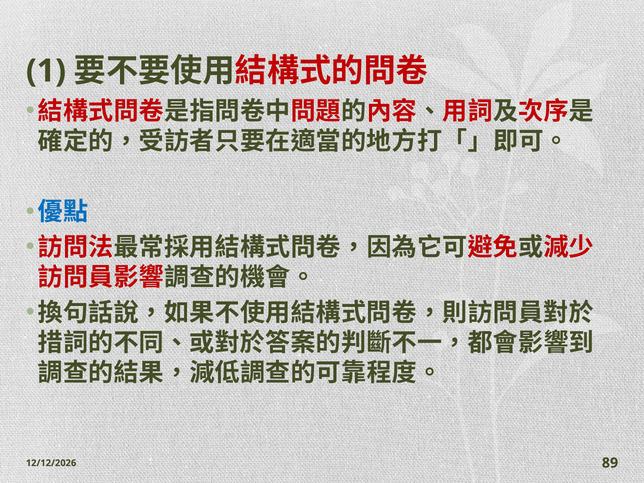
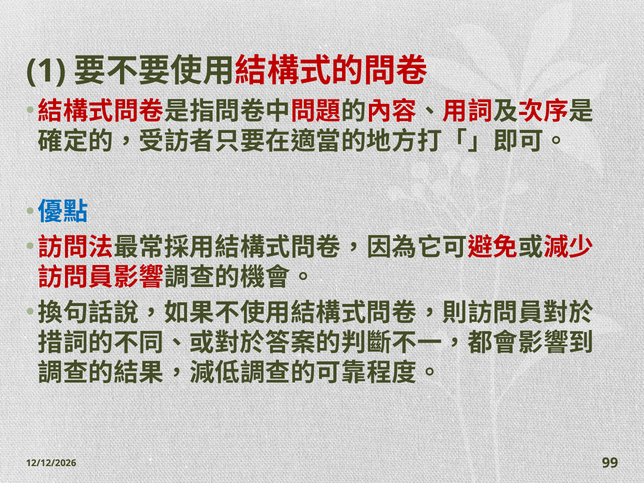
89: 89 -> 99 (610, 463)
